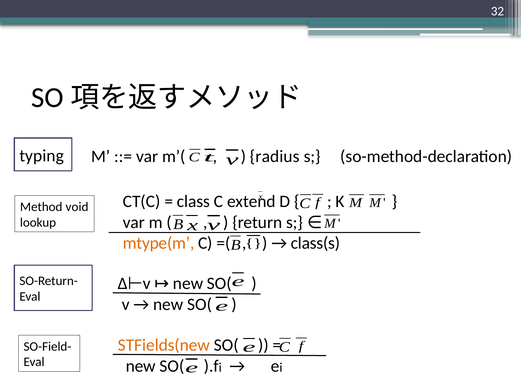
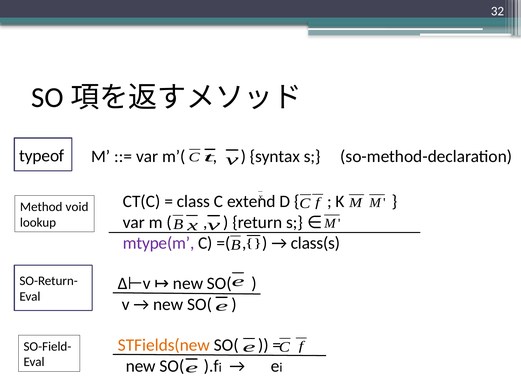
typing: typing -> typeof (42, 156)
radius: radius -> syntax (275, 156)
mtype(m colour: orange -> purple (159, 243)
